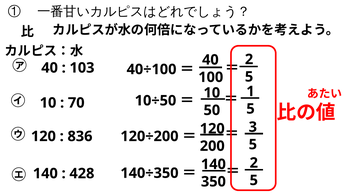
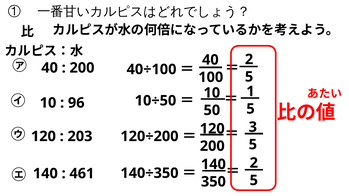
103: 103 -> 200 (82, 68)
70: 70 -> 96 (76, 103)
836: 836 -> 203 (80, 137)
428: 428 -> 461 (82, 174)
